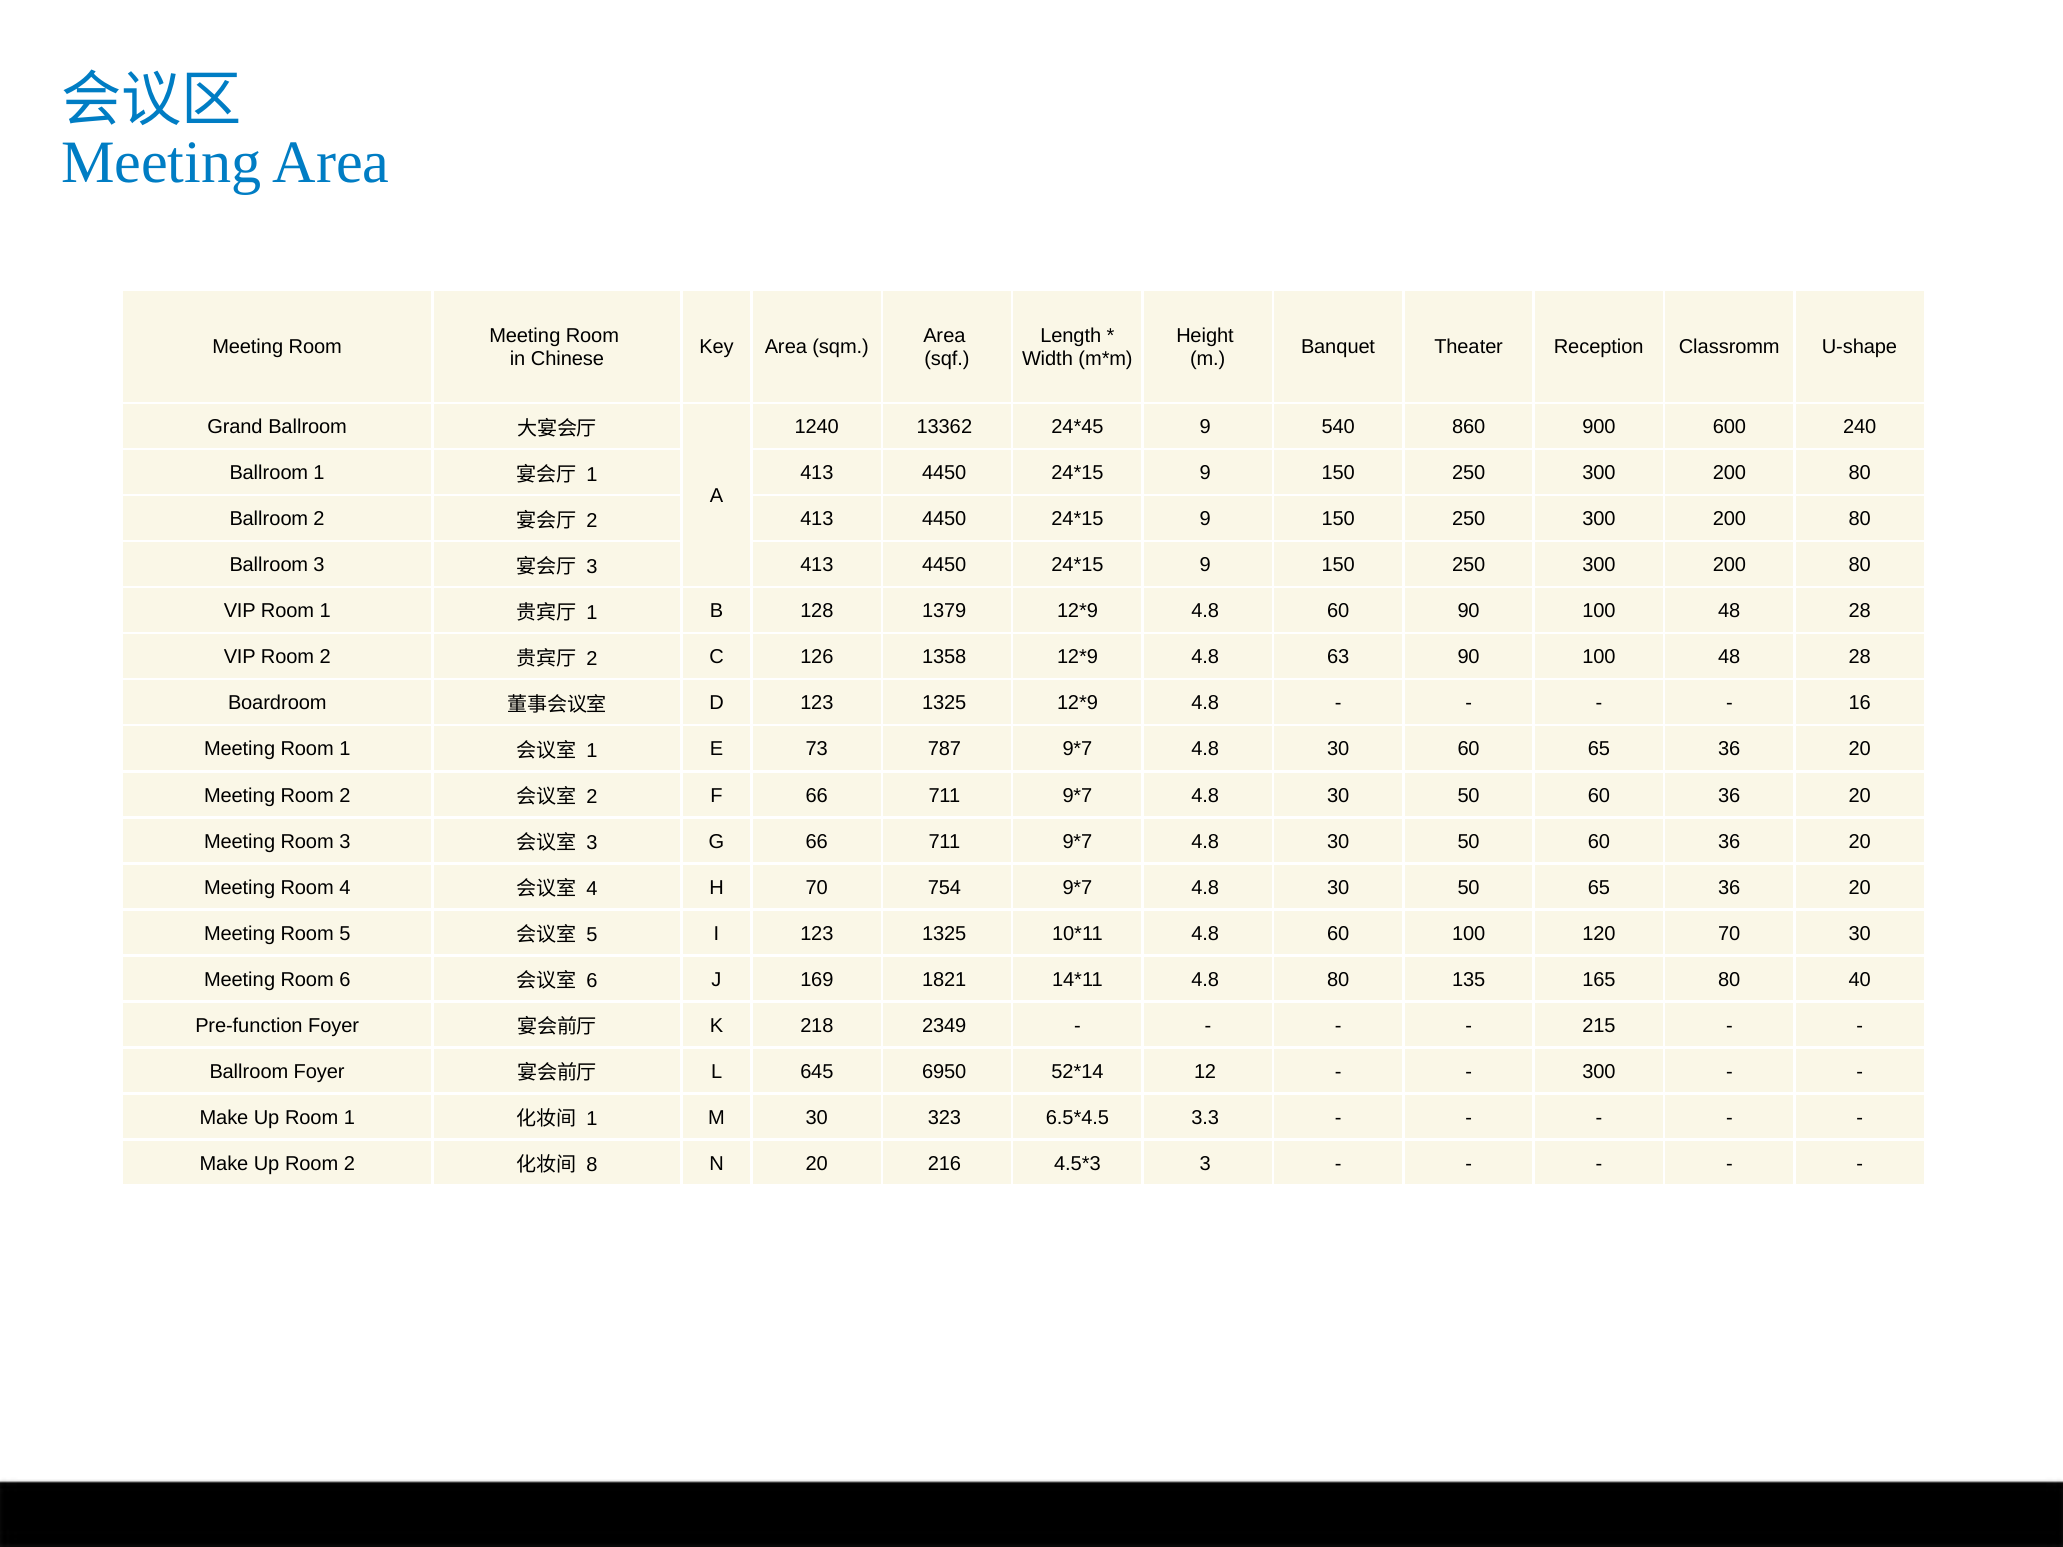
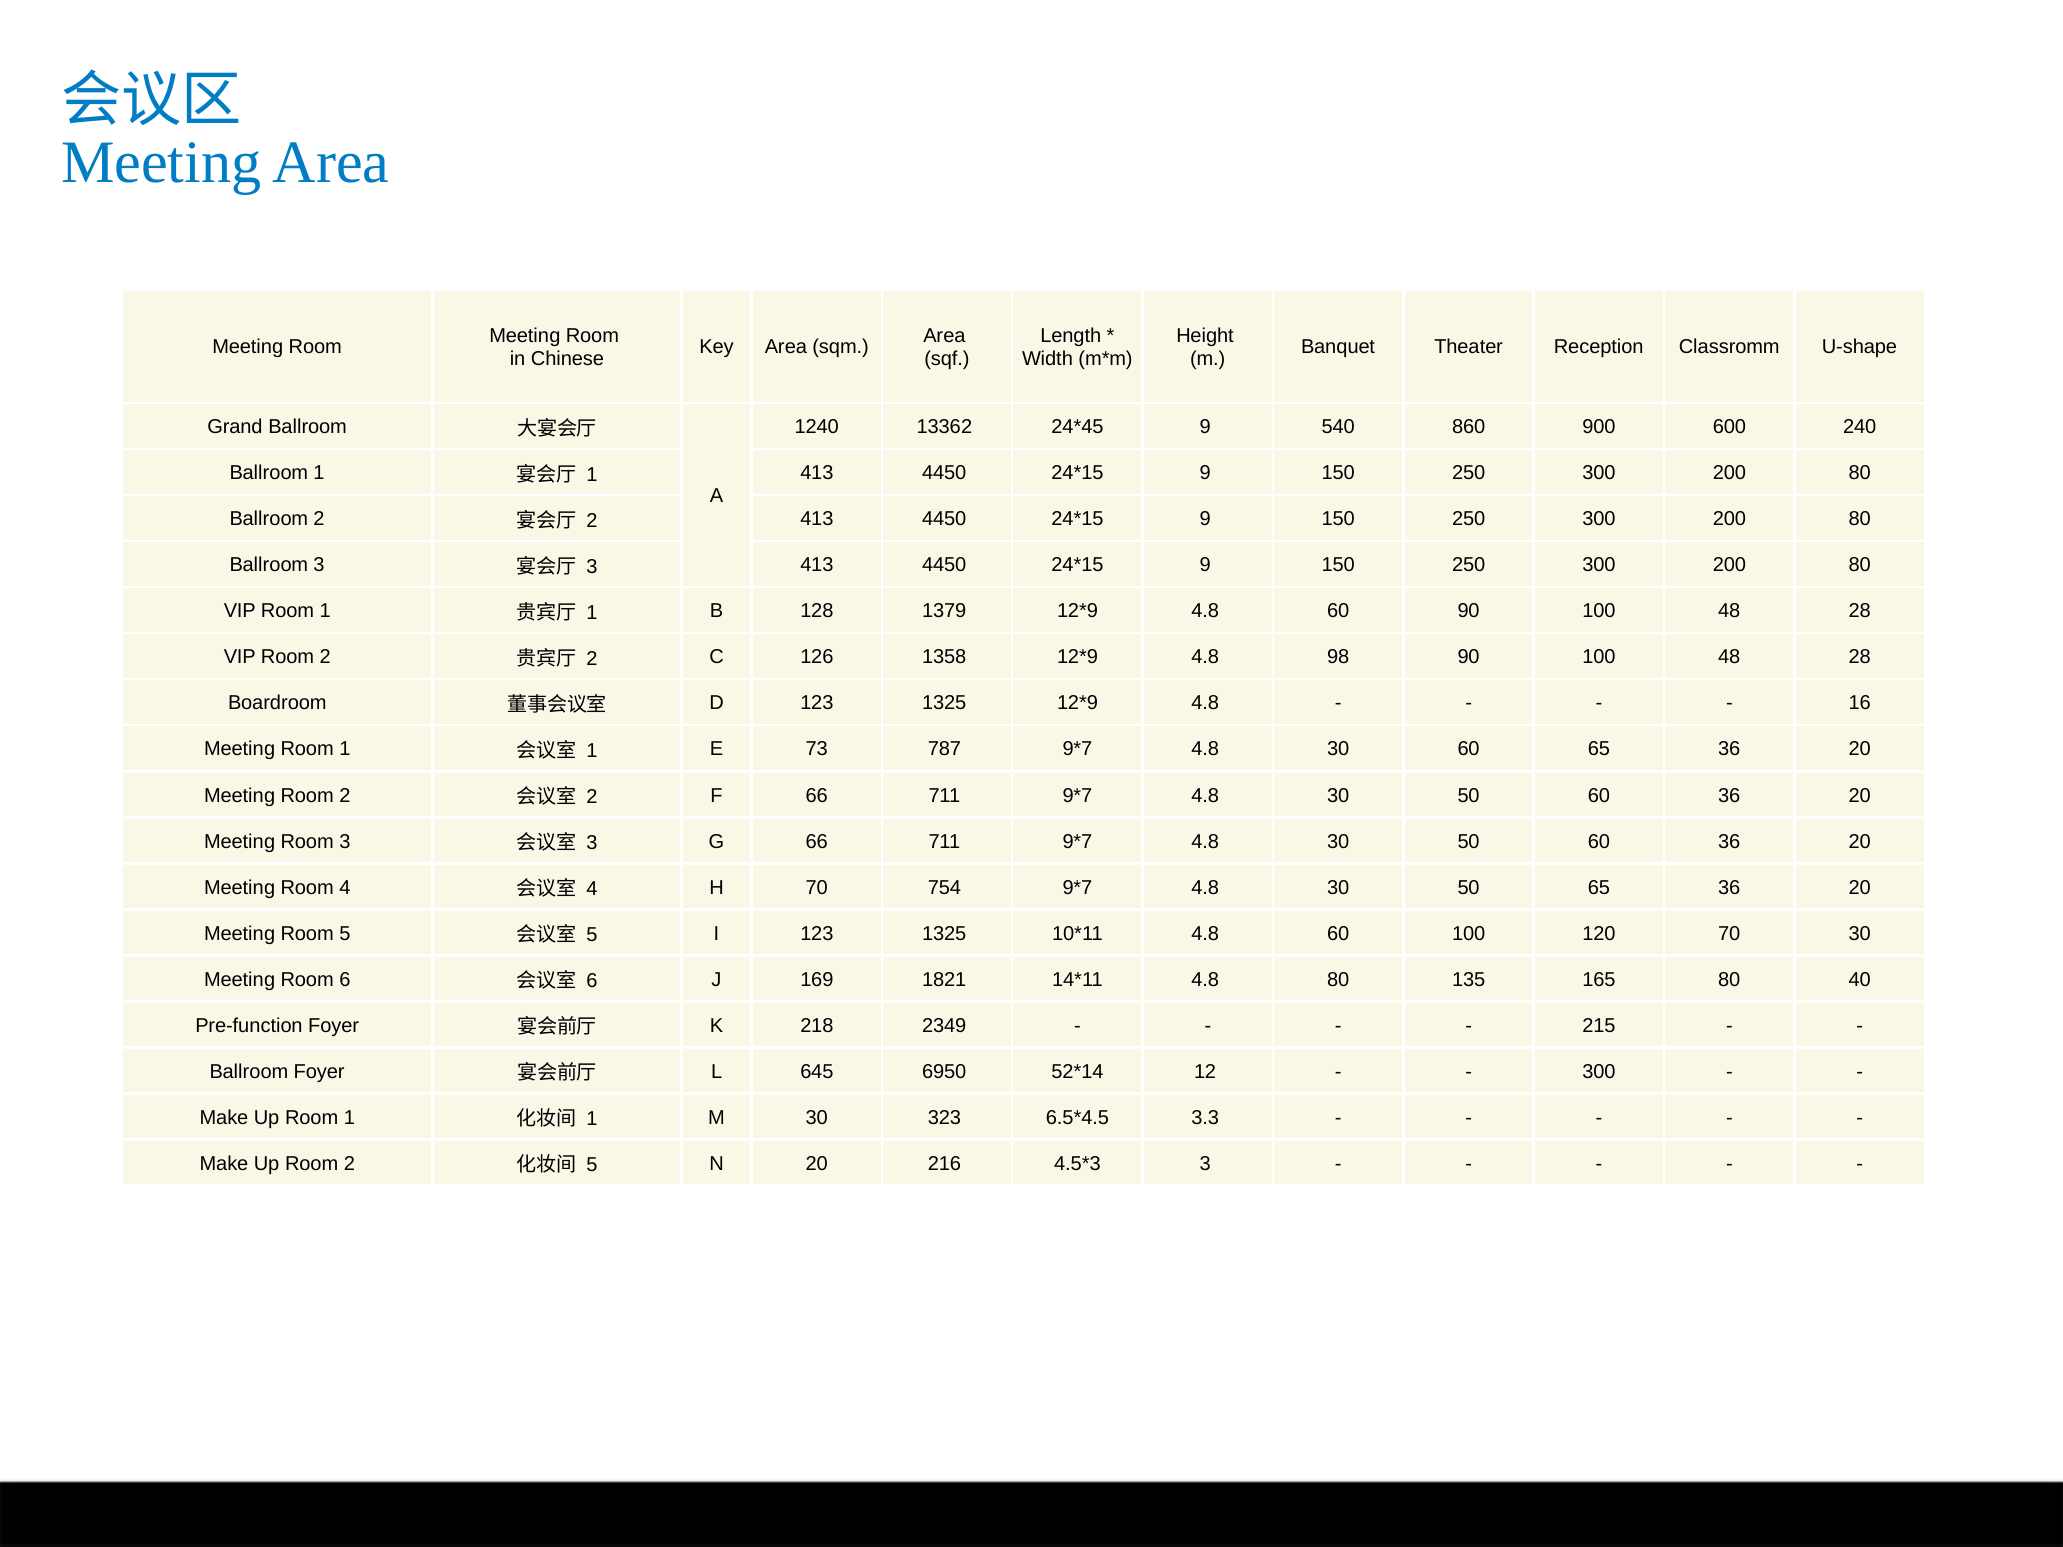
63: 63 -> 98 (1338, 657)
8: 8 -> 5 (592, 1165)
